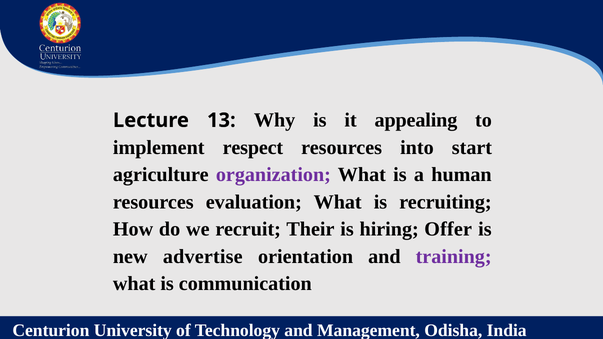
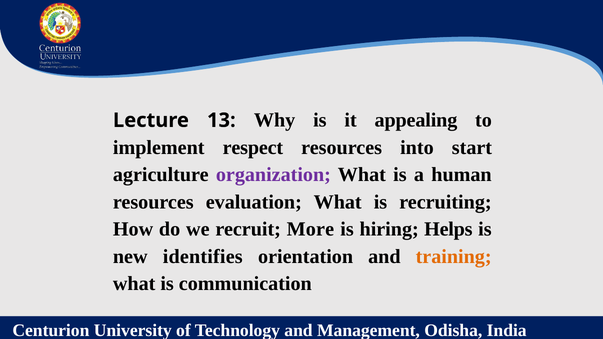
Their: Their -> More (310, 229)
Offer: Offer -> Helps (448, 229)
advertise: advertise -> identifies (203, 257)
training colour: purple -> orange (454, 257)
